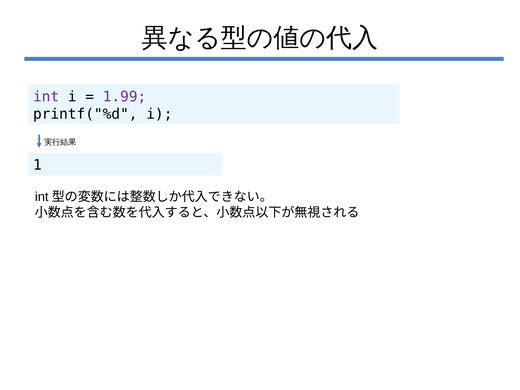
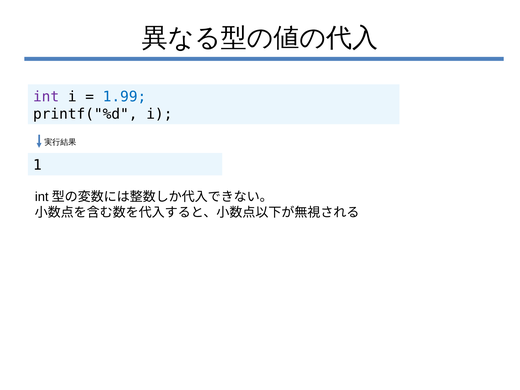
1.99 colour: purple -> blue (124, 97)
